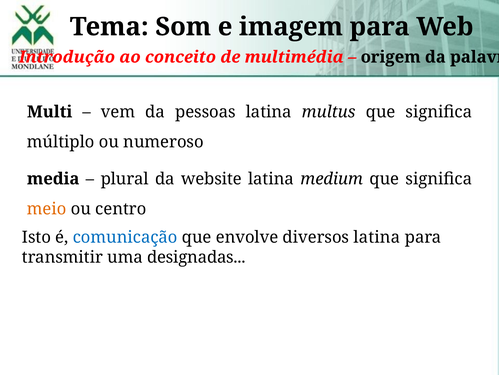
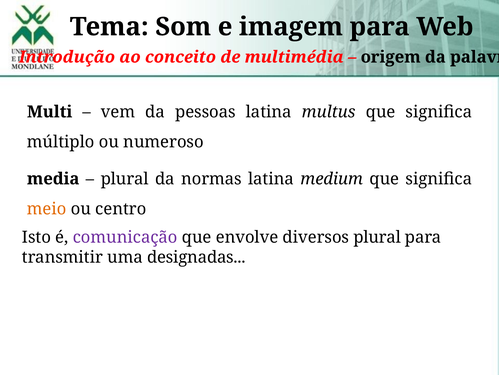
website: website -> normas (211, 178)
comunicação colour: blue -> purple (125, 237)
diversos latina: latina -> plural (377, 237)
